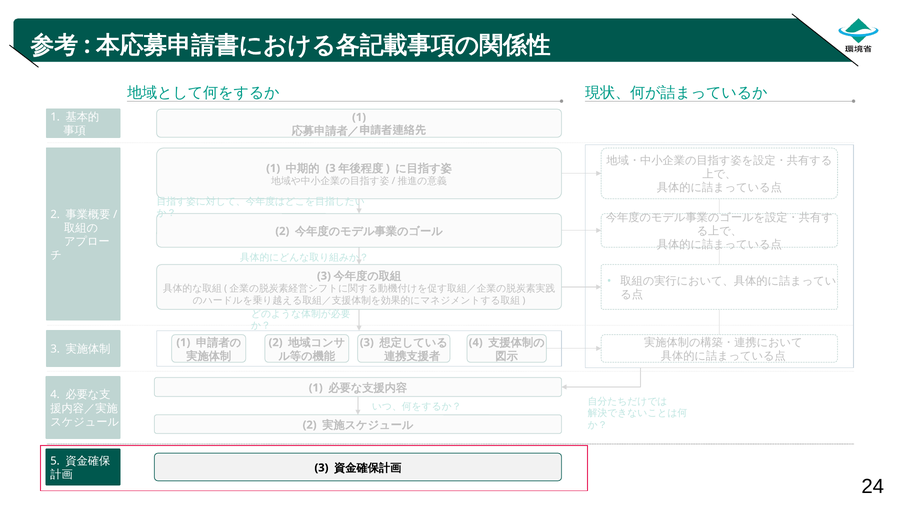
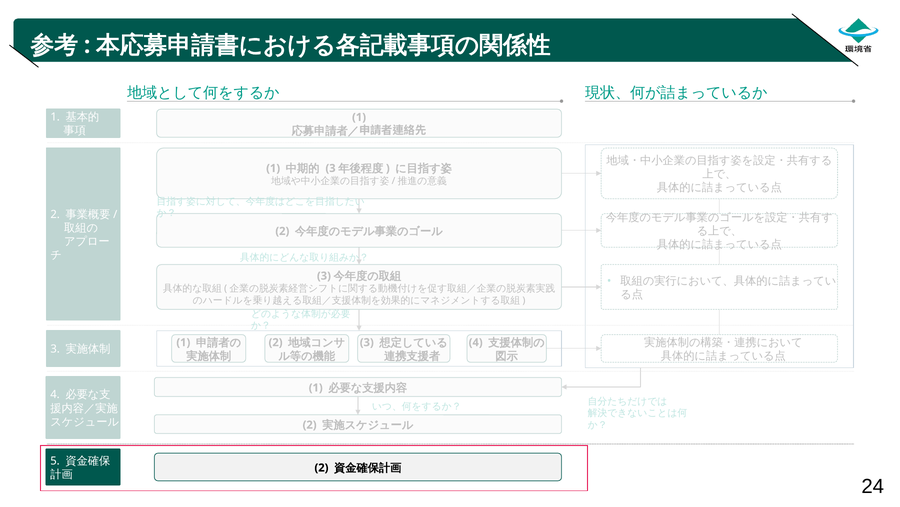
3: 3 -> 2 (321, 467)
